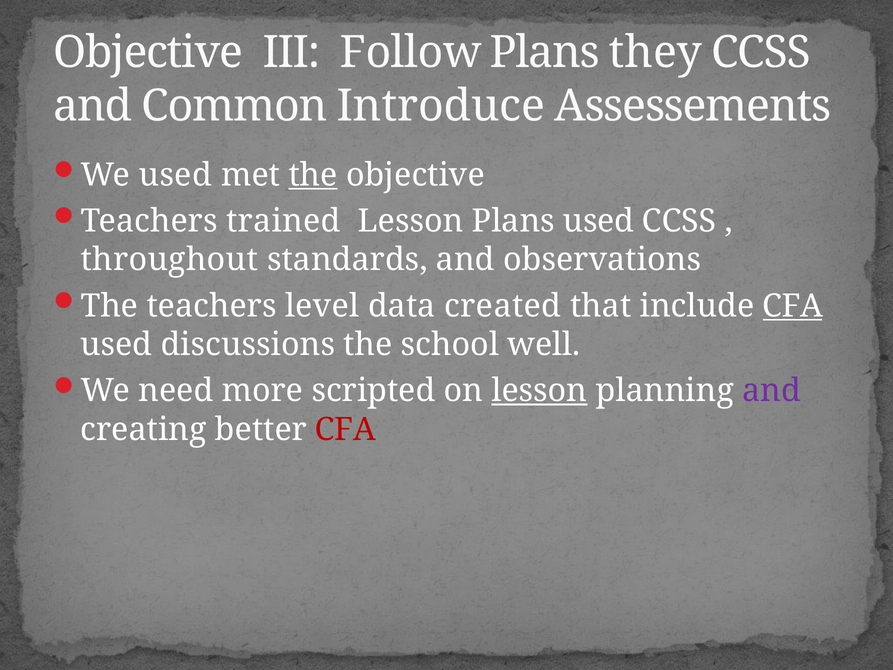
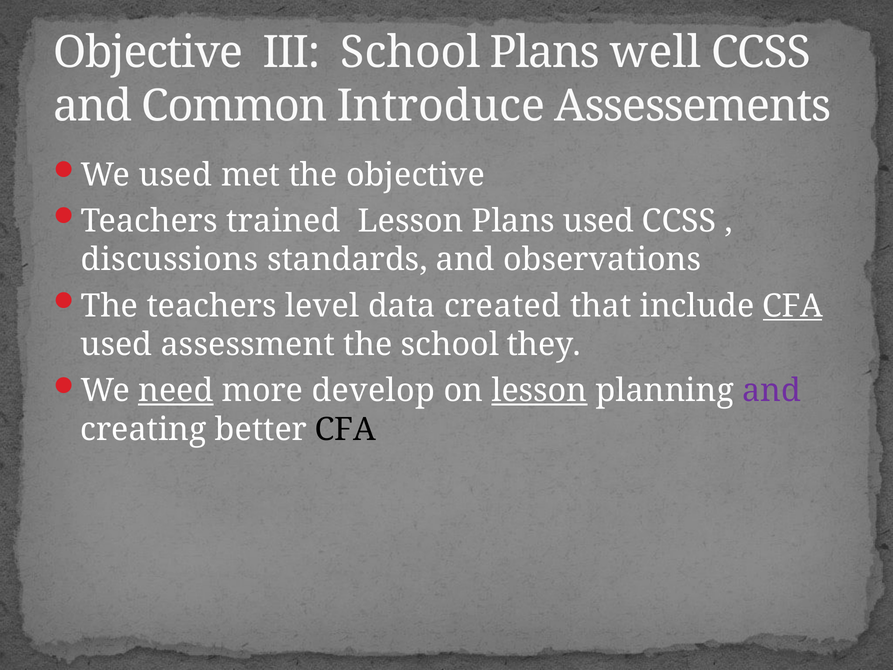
III Follow: Follow -> School (410, 52)
they: they -> well (655, 52)
the underline: present -> none (313, 175)
throughout: throughout -> discussions (169, 260)
discussions: discussions -> assessment (248, 344)
well: well -> they (544, 344)
need underline: none -> present (176, 391)
scripted: scripted -> develop (373, 391)
CFA colour: red -> black (345, 429)
